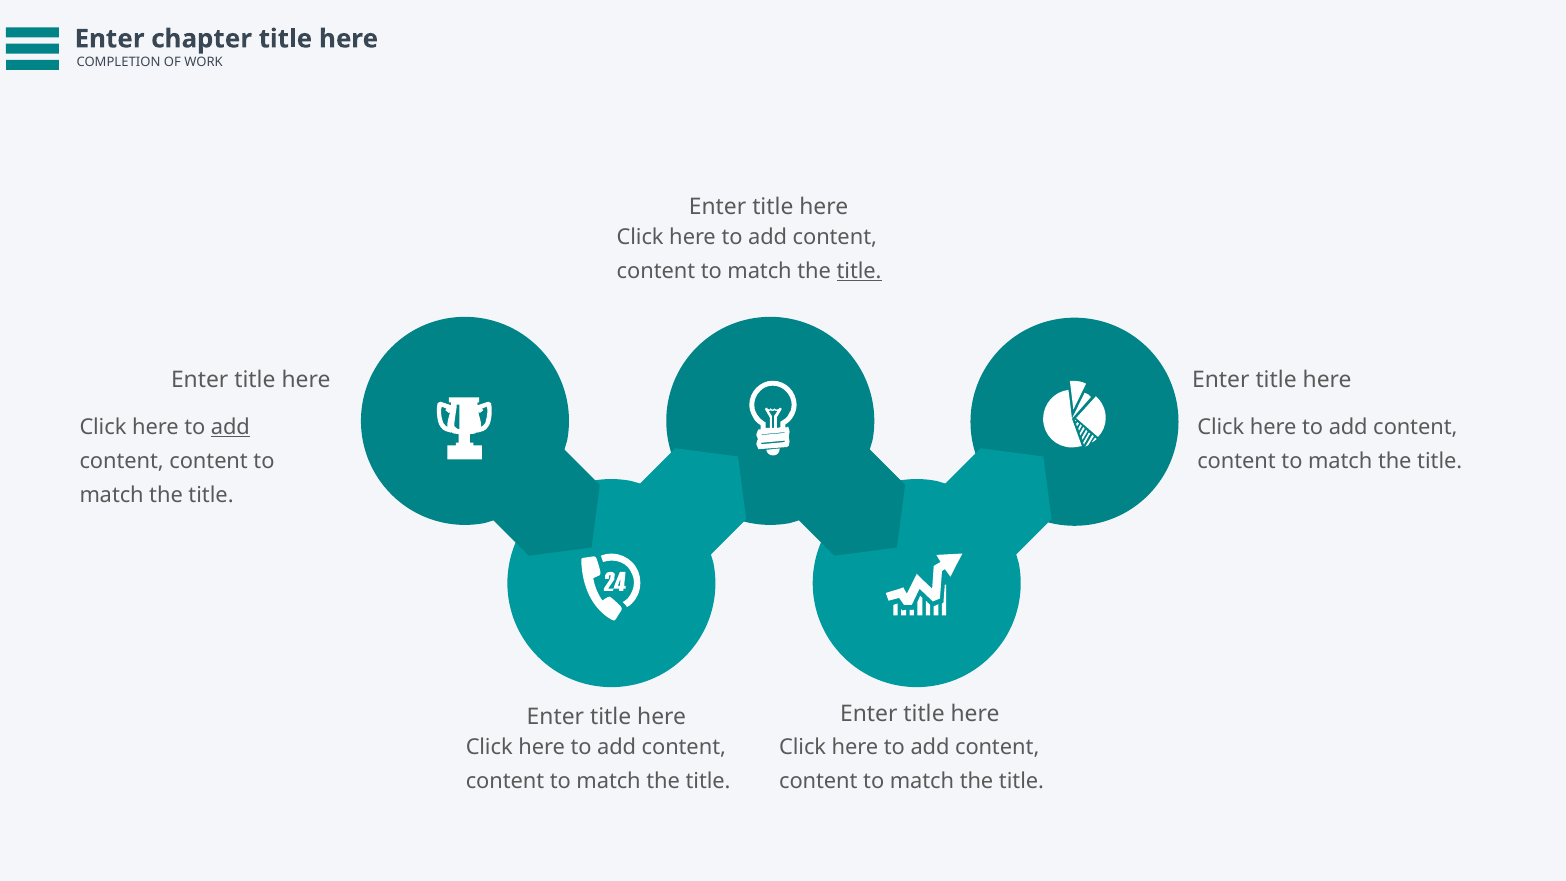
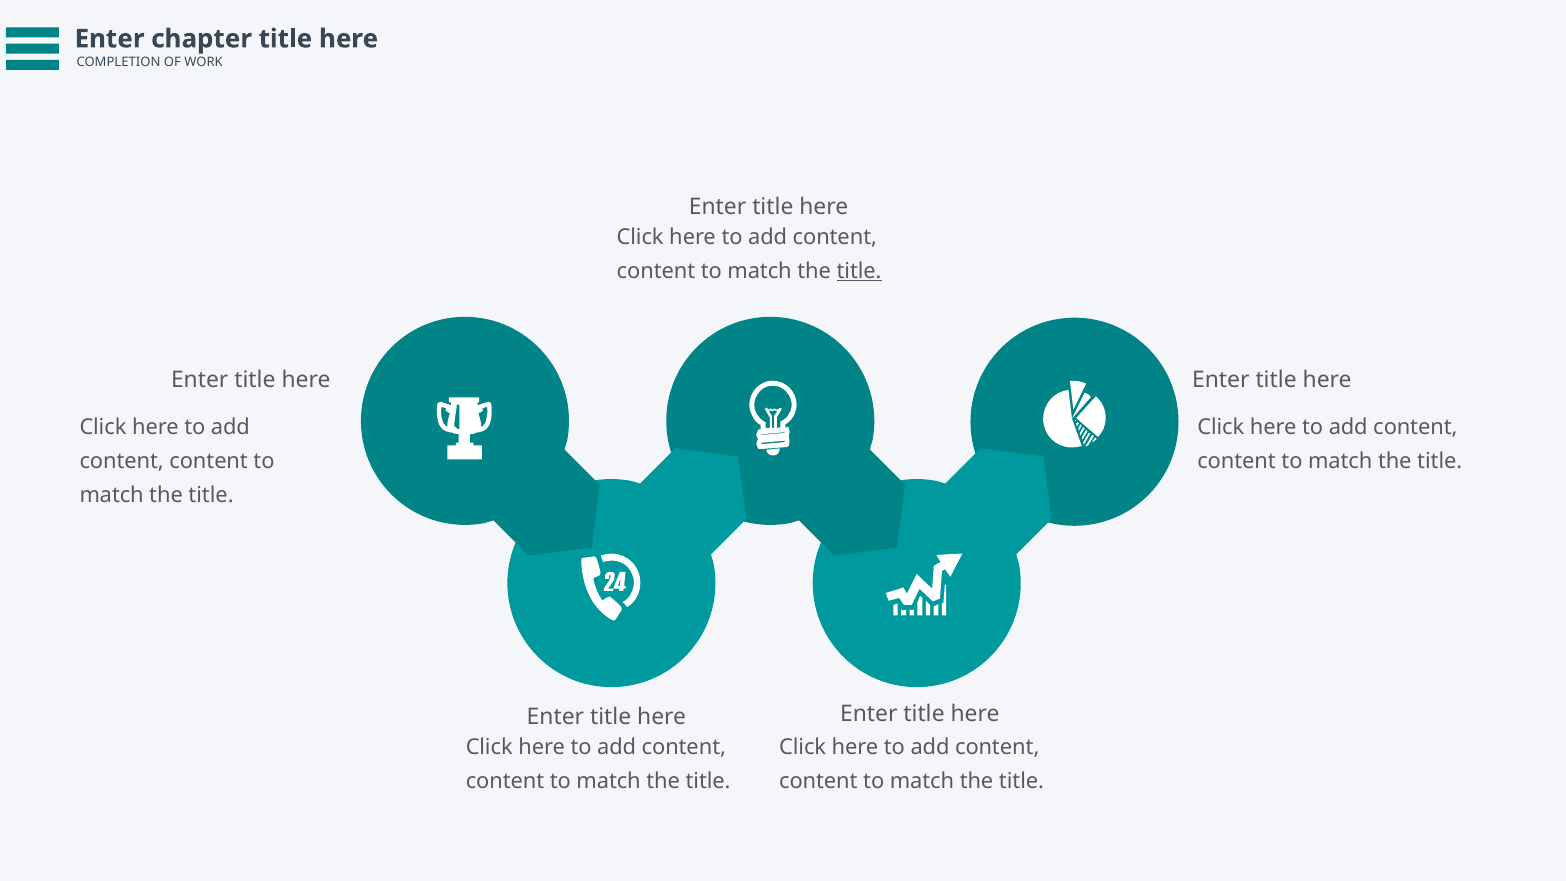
add underline: present -> none (230, 427)
